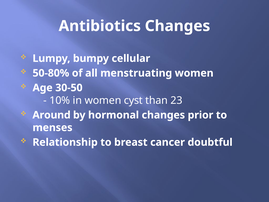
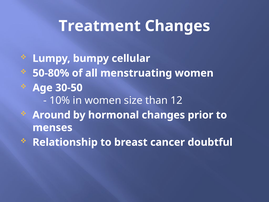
Antibiotics: Antibiotics -> Treatment (100, 26)
cyst: cyst -> size (133, 100)
23: 23 -> 12 (177, 100)
